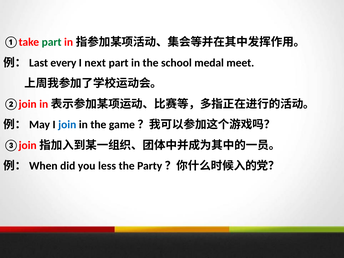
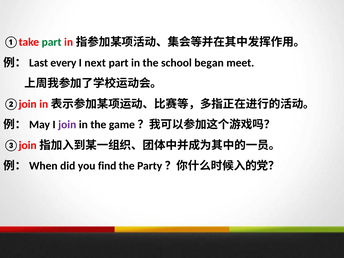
medal: medal -> began (209, 63)
join colour: blue -> purple (67, 125)
less: less -> find (107, 166)
